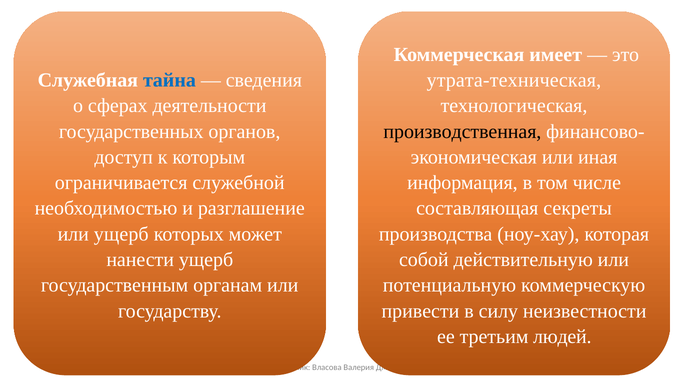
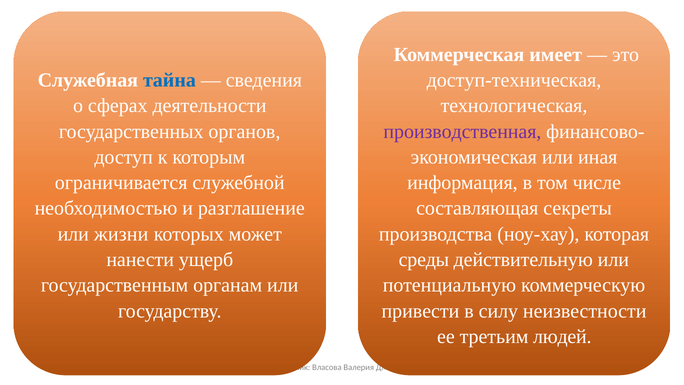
утрата-техническая: утрата-техническая -> доступ-техническая (514, 80)
производственная colour: black -> purple (462, 131)
или ущерб: ущерб -> жизни (121, 234)
собой: собой -> среды (424, 259)
